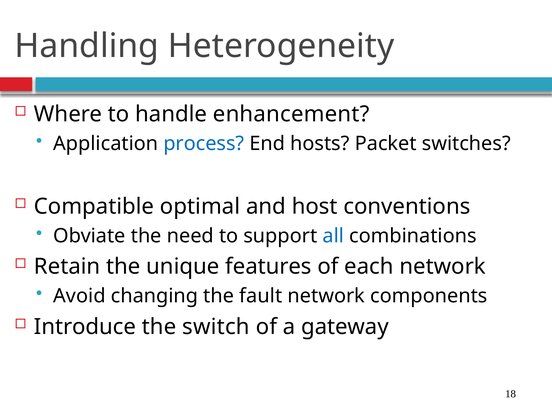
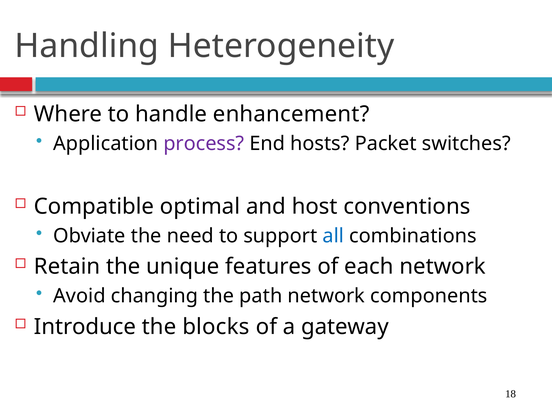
process colour: blue -> purple (204, 144)
fault: fault -> path (261, 296)
switch: switch -> blocks (216, 327)
